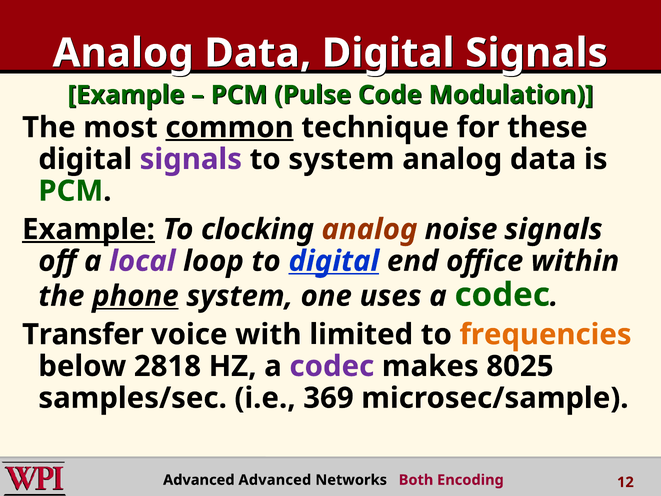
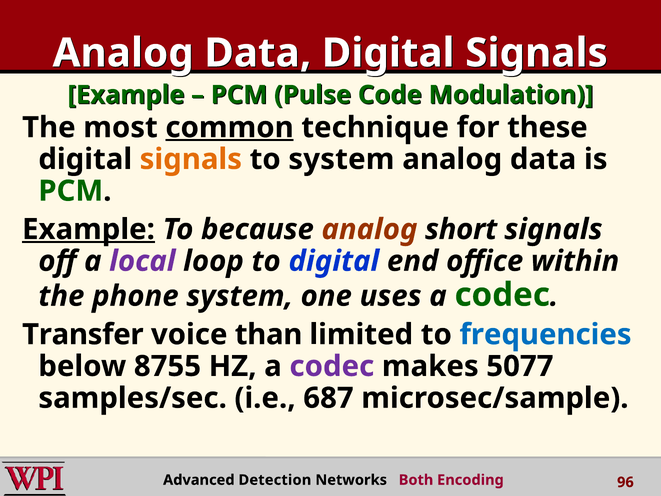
signals colour: purple -> orange (191, 159)
clocking: clocking -> because (257, 229)
noise: noise -> short (461, 229)
digital underline: present -> none (334, 261)
phone underline: present -> none (135, 296)
with: with -> than (269, 334)
frequencies colour: orange -> blue (546, 334)
2818: 2818 -> 8755 (167, 366)
8025: 8025 -> 5077 (520, 366)
369: 369 -> 687 (328, 398)
Advanced Advanced: Advanced -> Detection (275, 480)
12: 12 -> 96 (625, 482)
